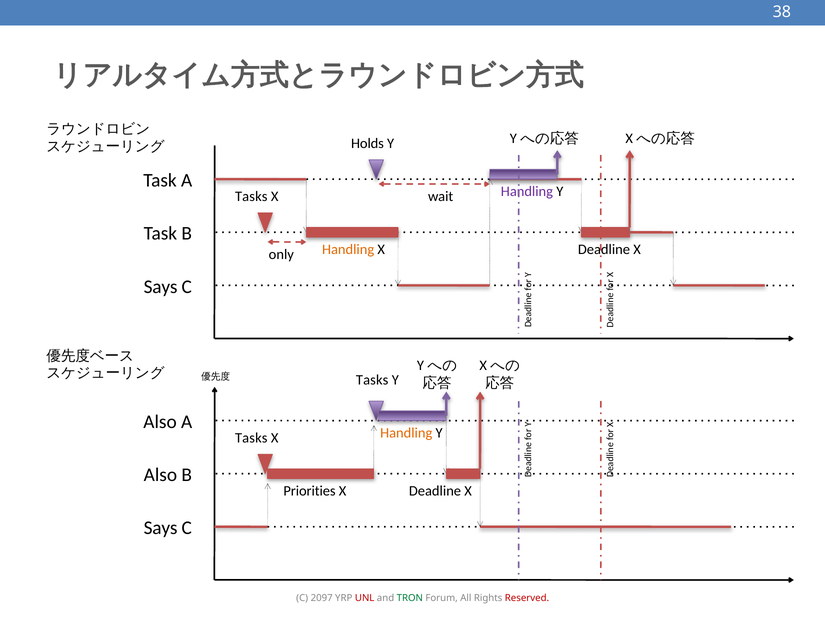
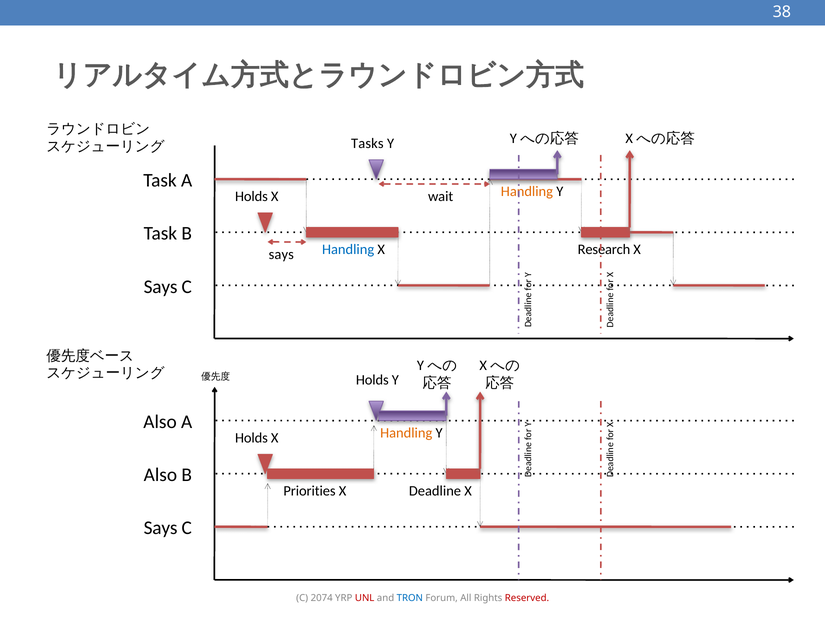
Holds: Holds -> Tasks (367, 143)
Handling colour: purple -> orange (527, 192)
Tasks: Tasks -> Holds (251, 196)
Handling colour: orange -> blue (348, 250)
Deadline: Deadline -> Research (604, 250)
only: only -> says (281, 254)
Tasks: Tasks -> Holds (372, 380)
Tasks: Tasks -> Holds (251, 438)
2097: 2097 -> 2074 (322, 598)
TRON colour: green -> blue (410, 598)
